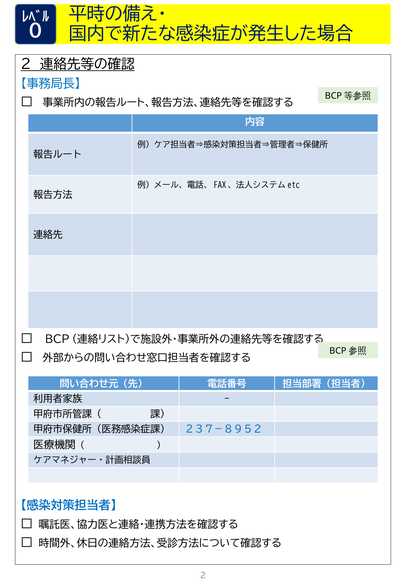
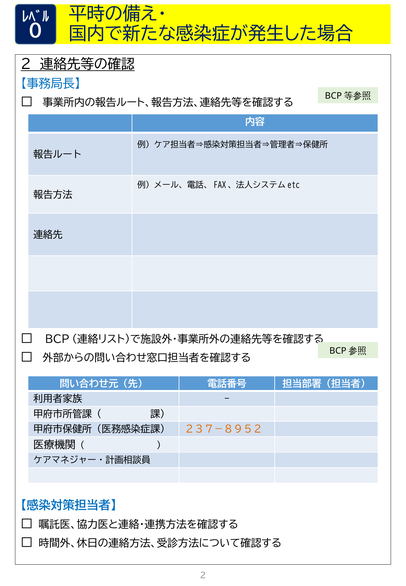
２３７－８９５２ colour: blue -> orange (224, 430)
